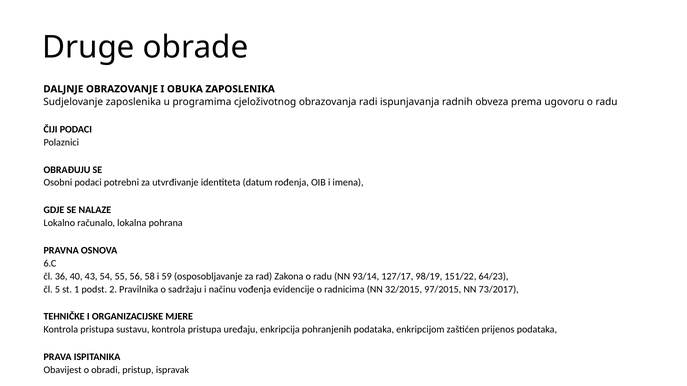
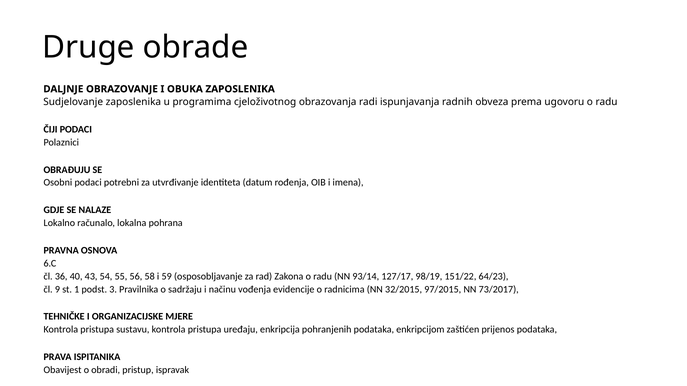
5: 5 -> 9 (57, 290)
2: 2 -> 3 (113, 290)
